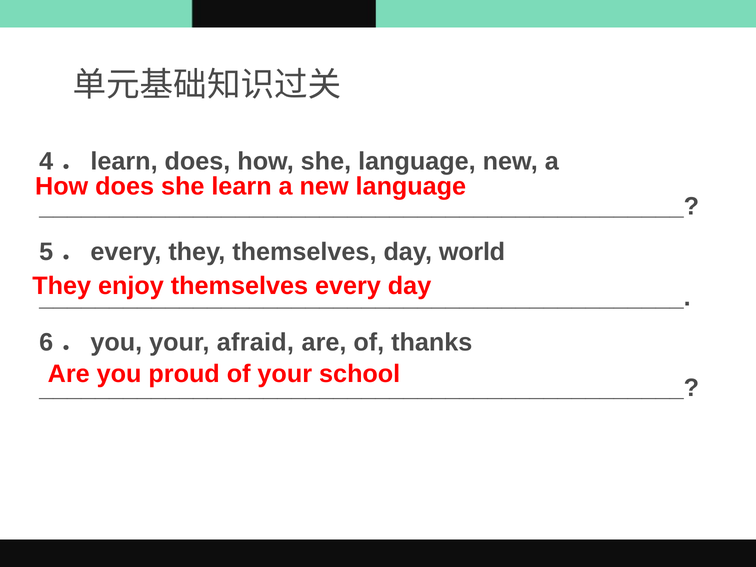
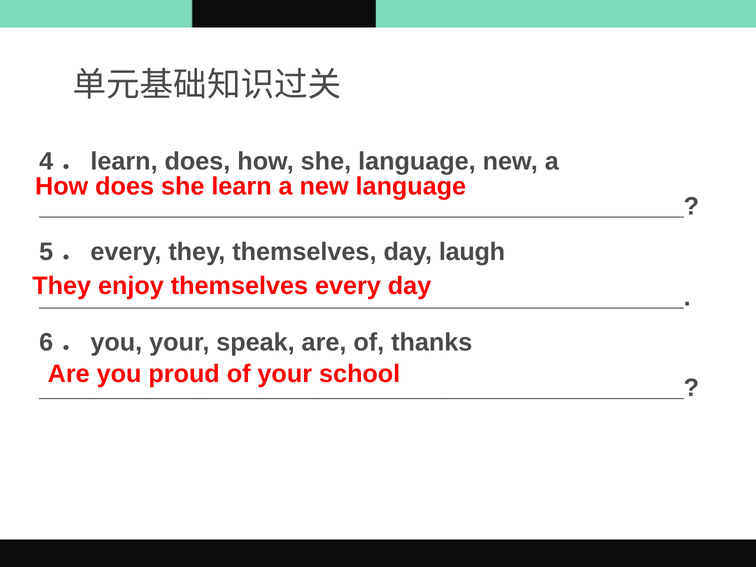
world: world -> laugh (472, 252)
afraid: afraid -> speak (255, 343)
